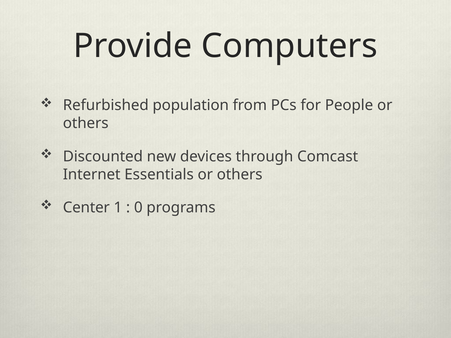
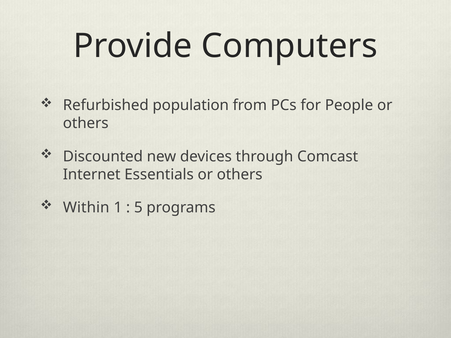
Center: Center -> Within (86, 208)
0: 0 -> 5 (138, 208)
